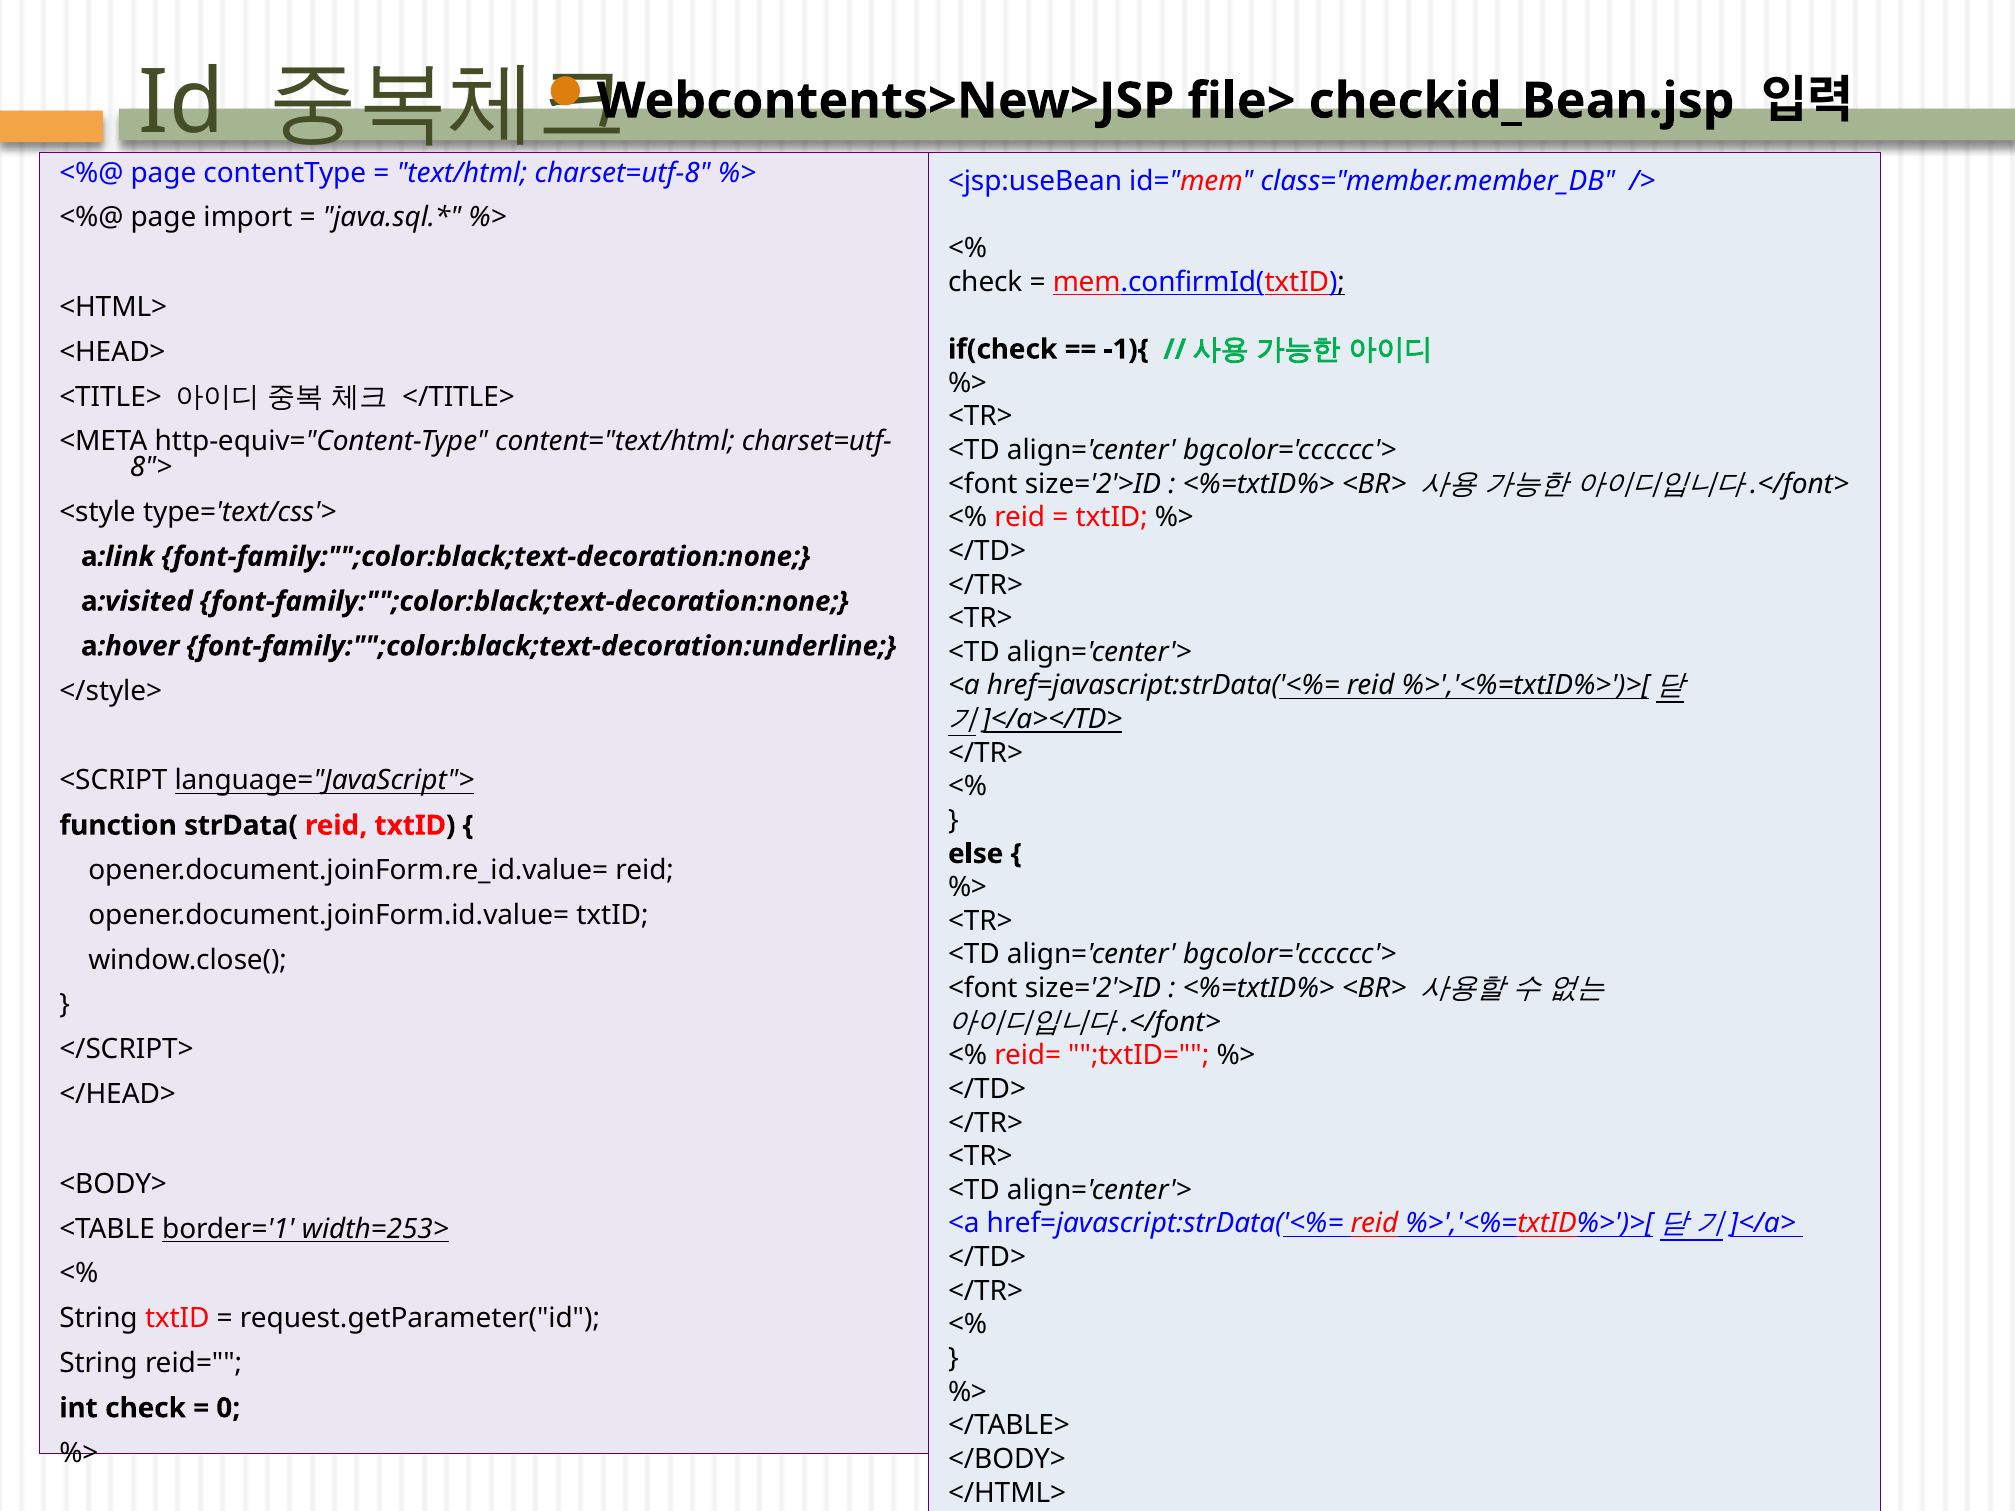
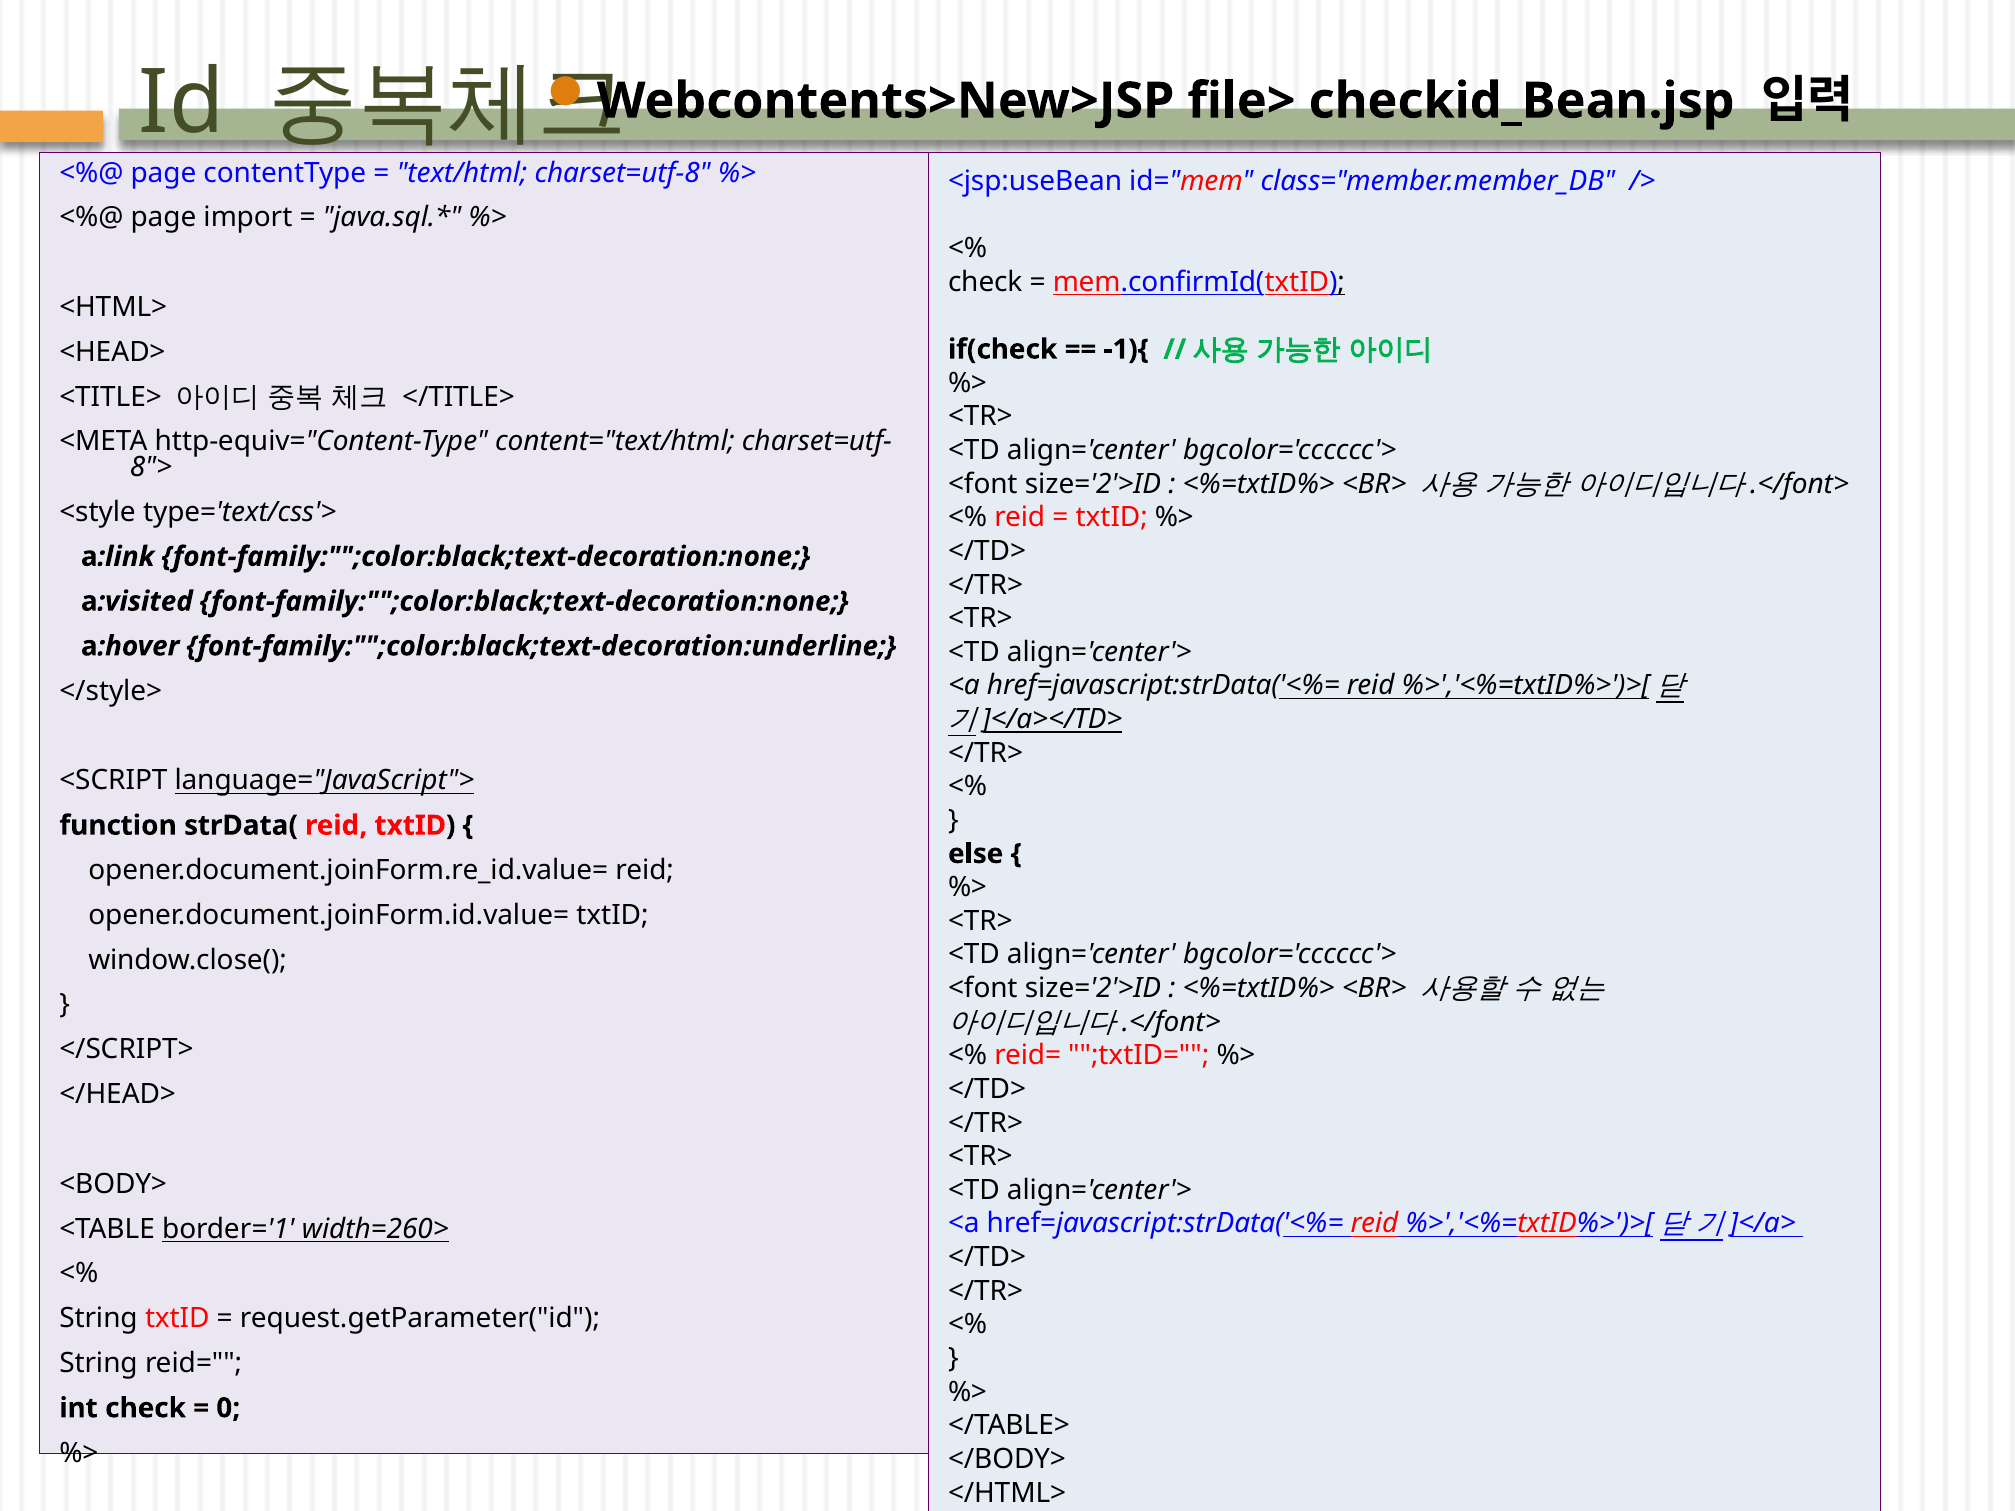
width=253>: width=253> -> width=260> (375, 1229)
